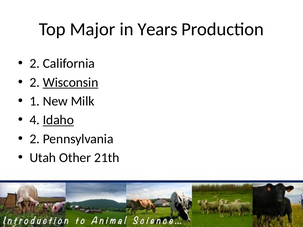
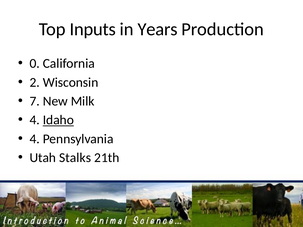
Major: Major -> Inputs (93, 29)
2: 2 -> 0 (35, 64)
Wisconsin underline: present -> none (71, 82)
1: 1 -> 7 (35, 101)
2: 2 -> 4 (35, 139)
Other: Other -> Stalks (75, 158)
